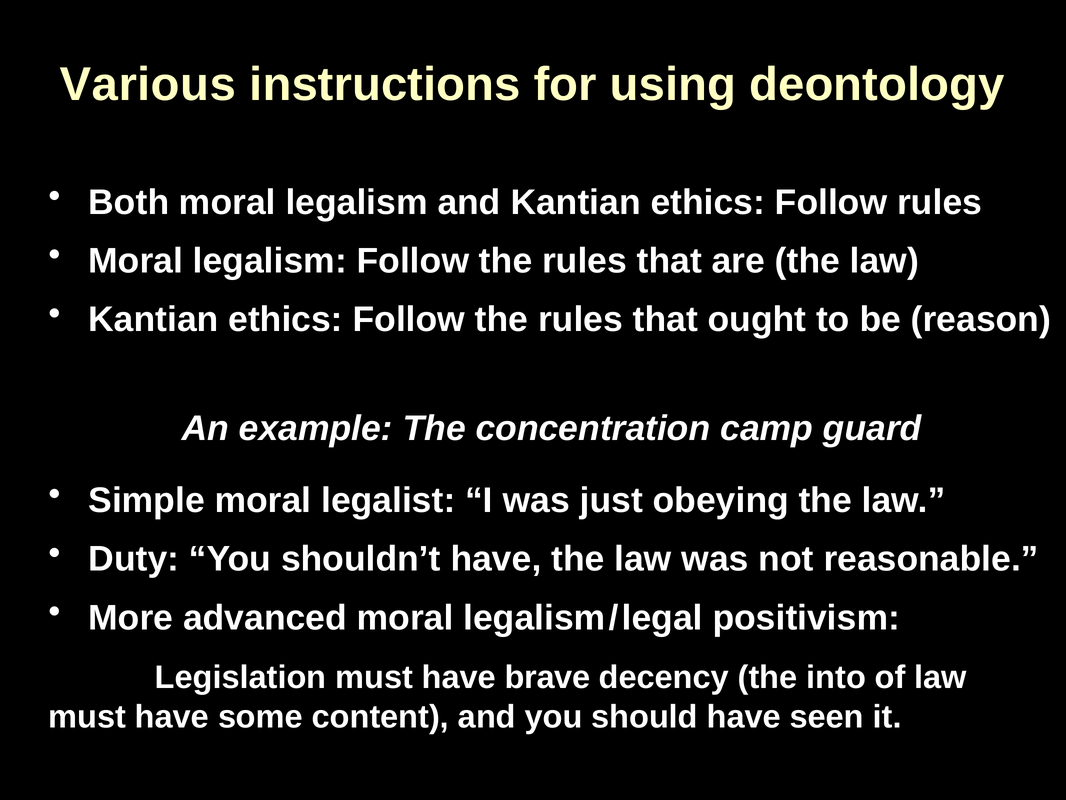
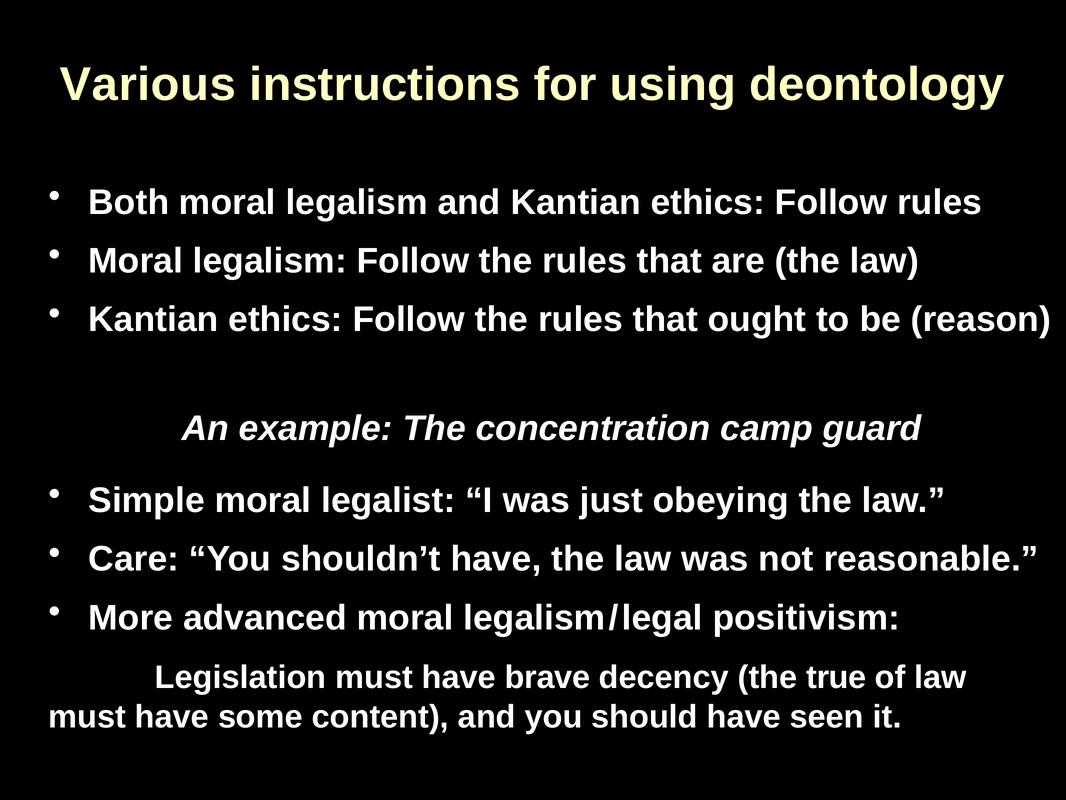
Duty: Duty -> Care (134, 559)
into: into -> true (836, 677)
